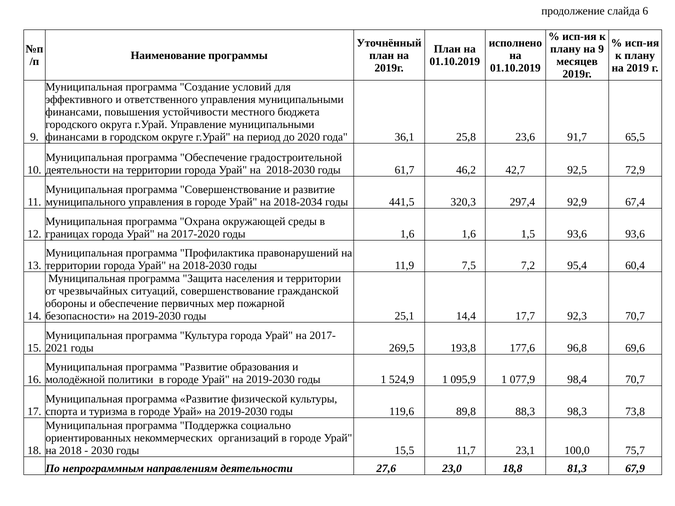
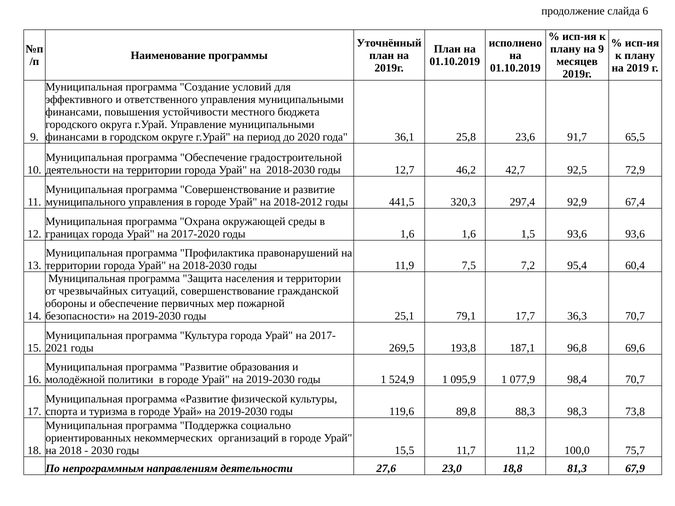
61,7: 61,7 -> 12,7 (405, 170)
2018-2034: 2018-2034 -> 2018-2012 (298, 202)
14,4: 14,4 -> 79,1 (466, 316)
92,3: 92,3 -> 36,3 (577, 316)
177,6: 177,6 -> 187,1 (522, 348)
23,1: 23,1 -> 11,2 (525, 451)
